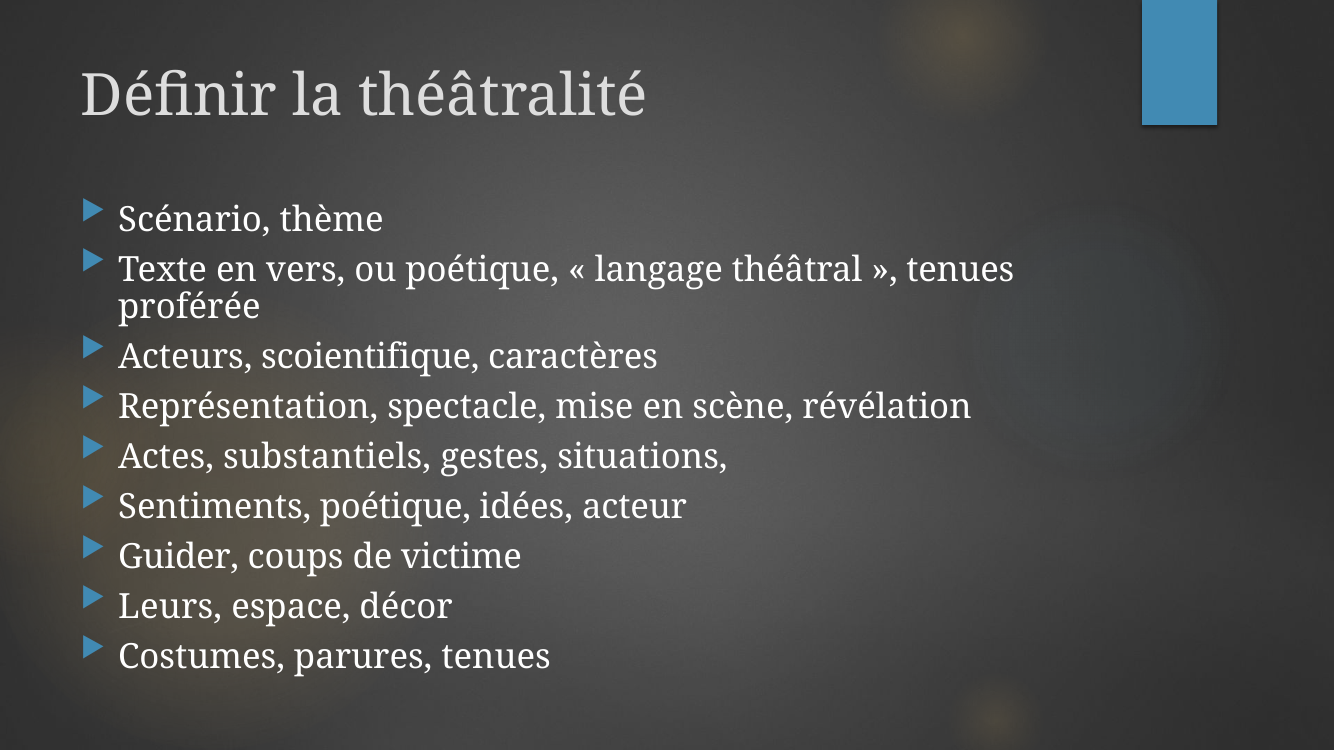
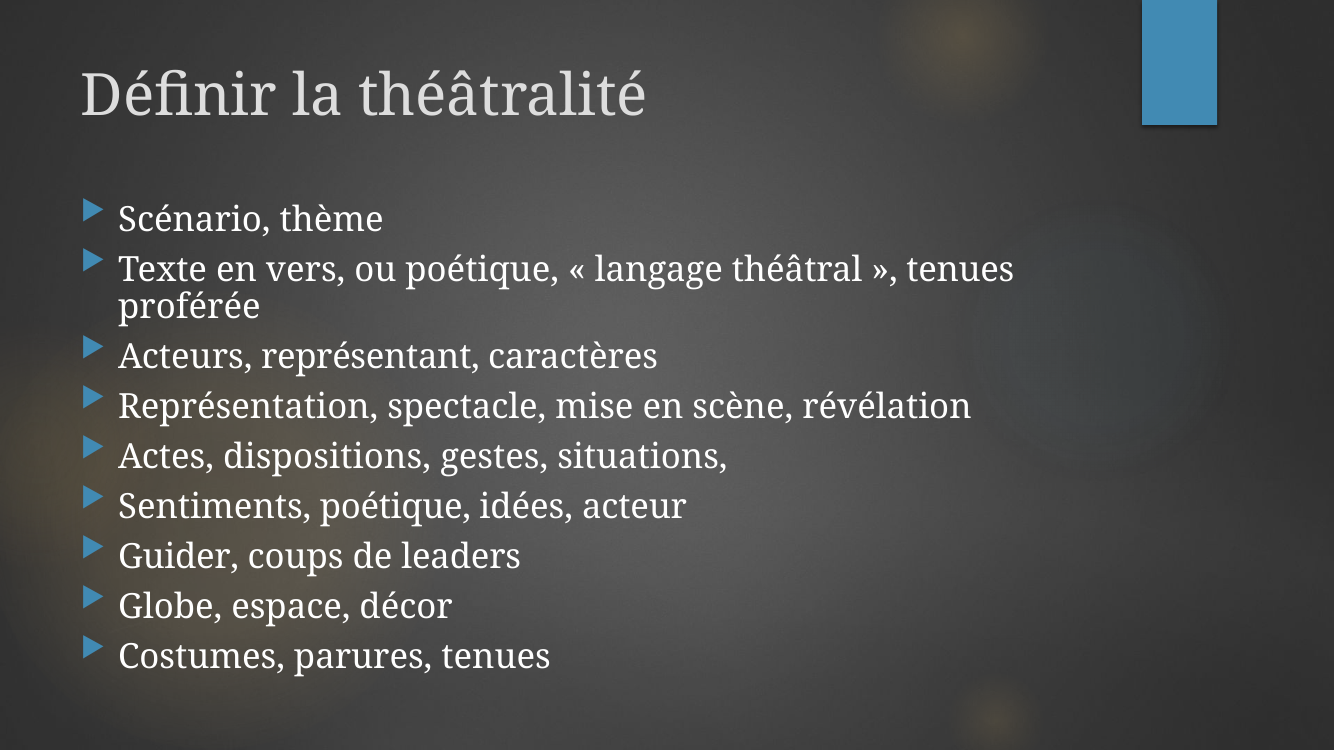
scoientifique: scoientifique -> représentant (370, 358)
substantiels: substantiels -> dispositions (327, 458)
victime: victime -> leaders (461, 558)
Leurs: Leurs -> Globe (170, 608)
